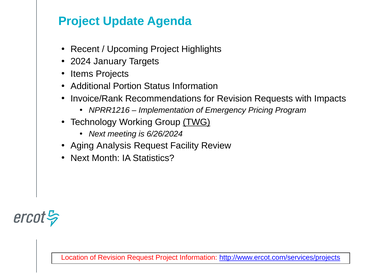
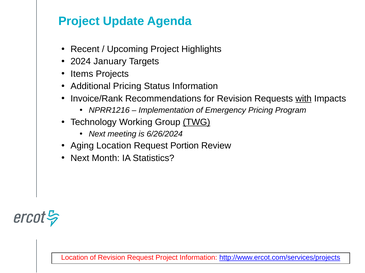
Additional Portion: Portion -> Pricing (127, 86)
with underline: none -> present (304, 99)
Aging Analysis: Analysis -> Location (114, 146)
Facility: Facility -> Portion (185, 146)
